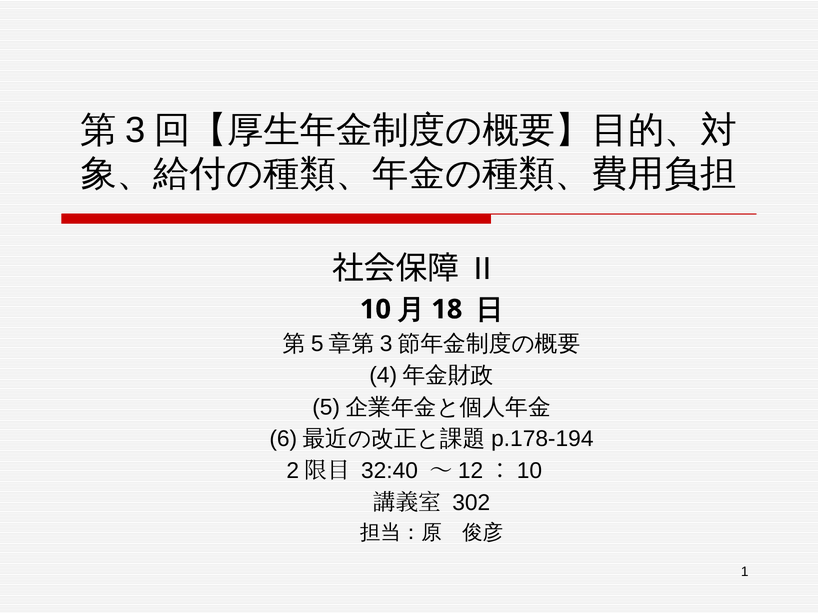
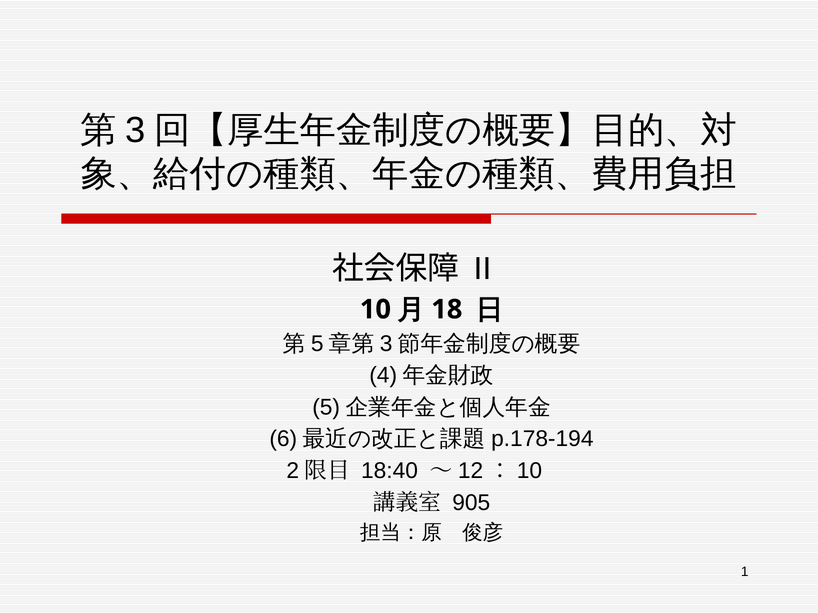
32:40: 32:40 -> 18:40 (390, 471)
302: 302 -> 905 (471, 503)
